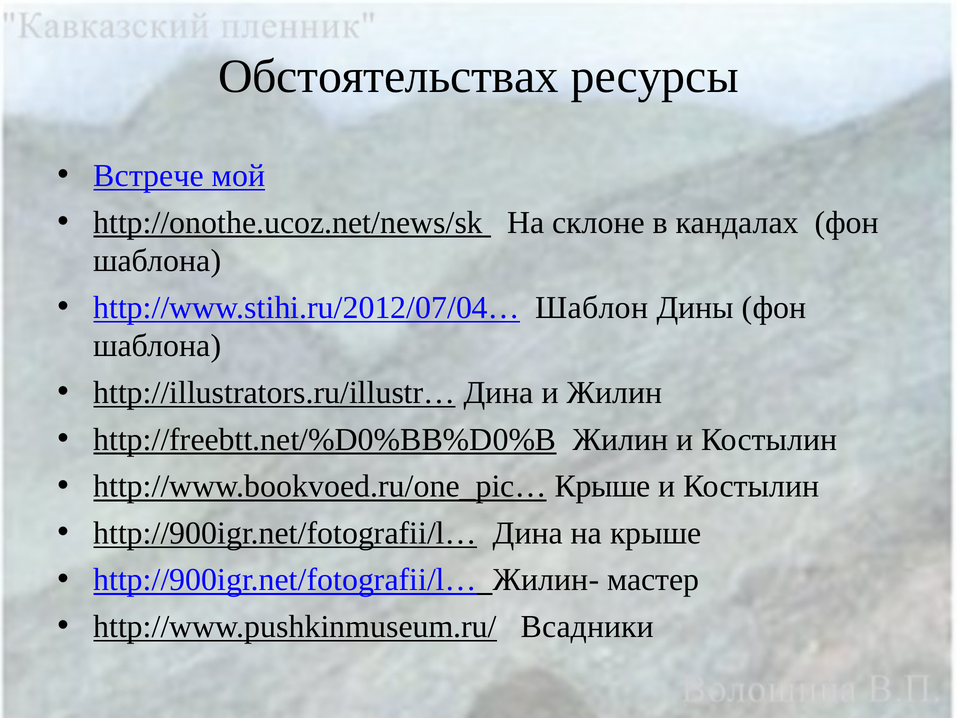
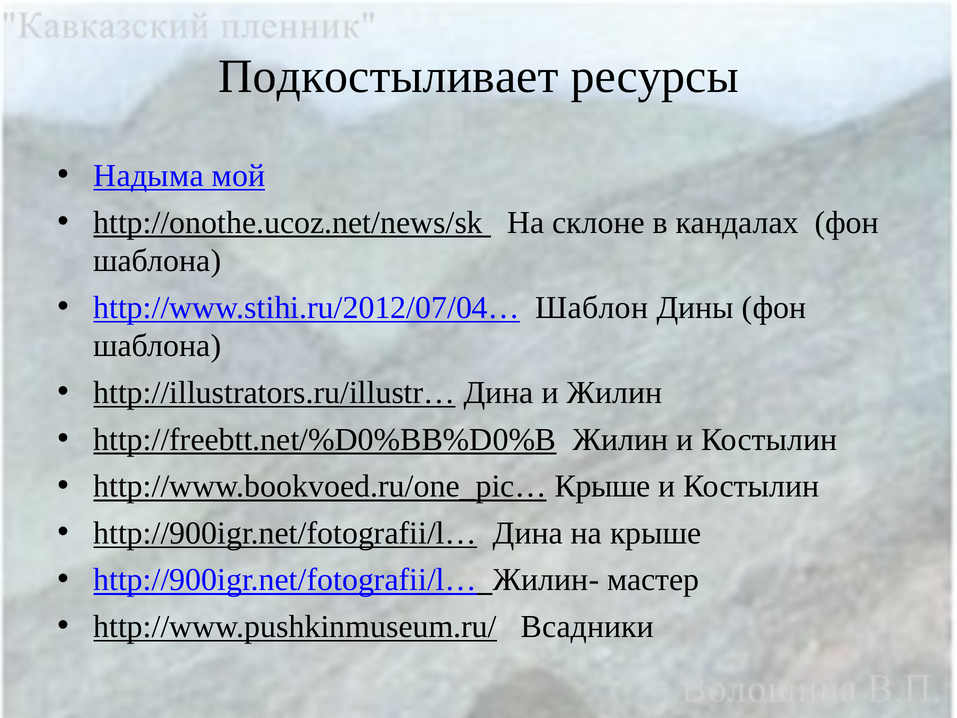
Обстоятельствах: Обстоятельствах -> Подкостыливает (388, 77)
Встрече: Встрече -> Надыма (149, 176)
